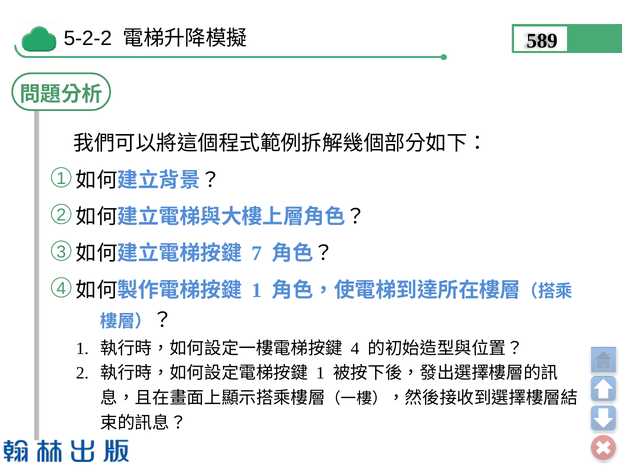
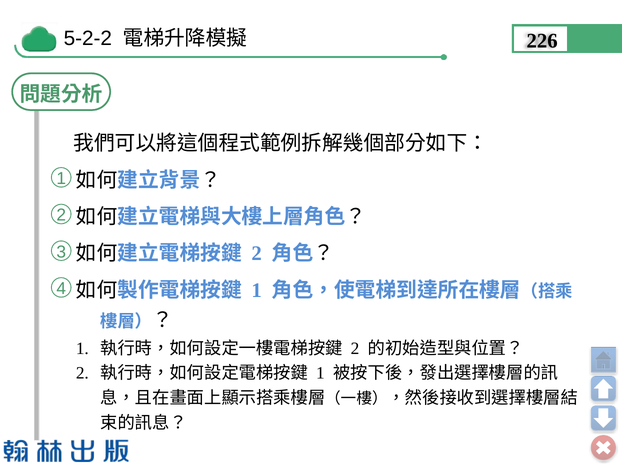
589: 589 -> 226 (542, 41)
7: 7 -> 2 (257, 254)
4: 4 -> 2 (355, 349)
